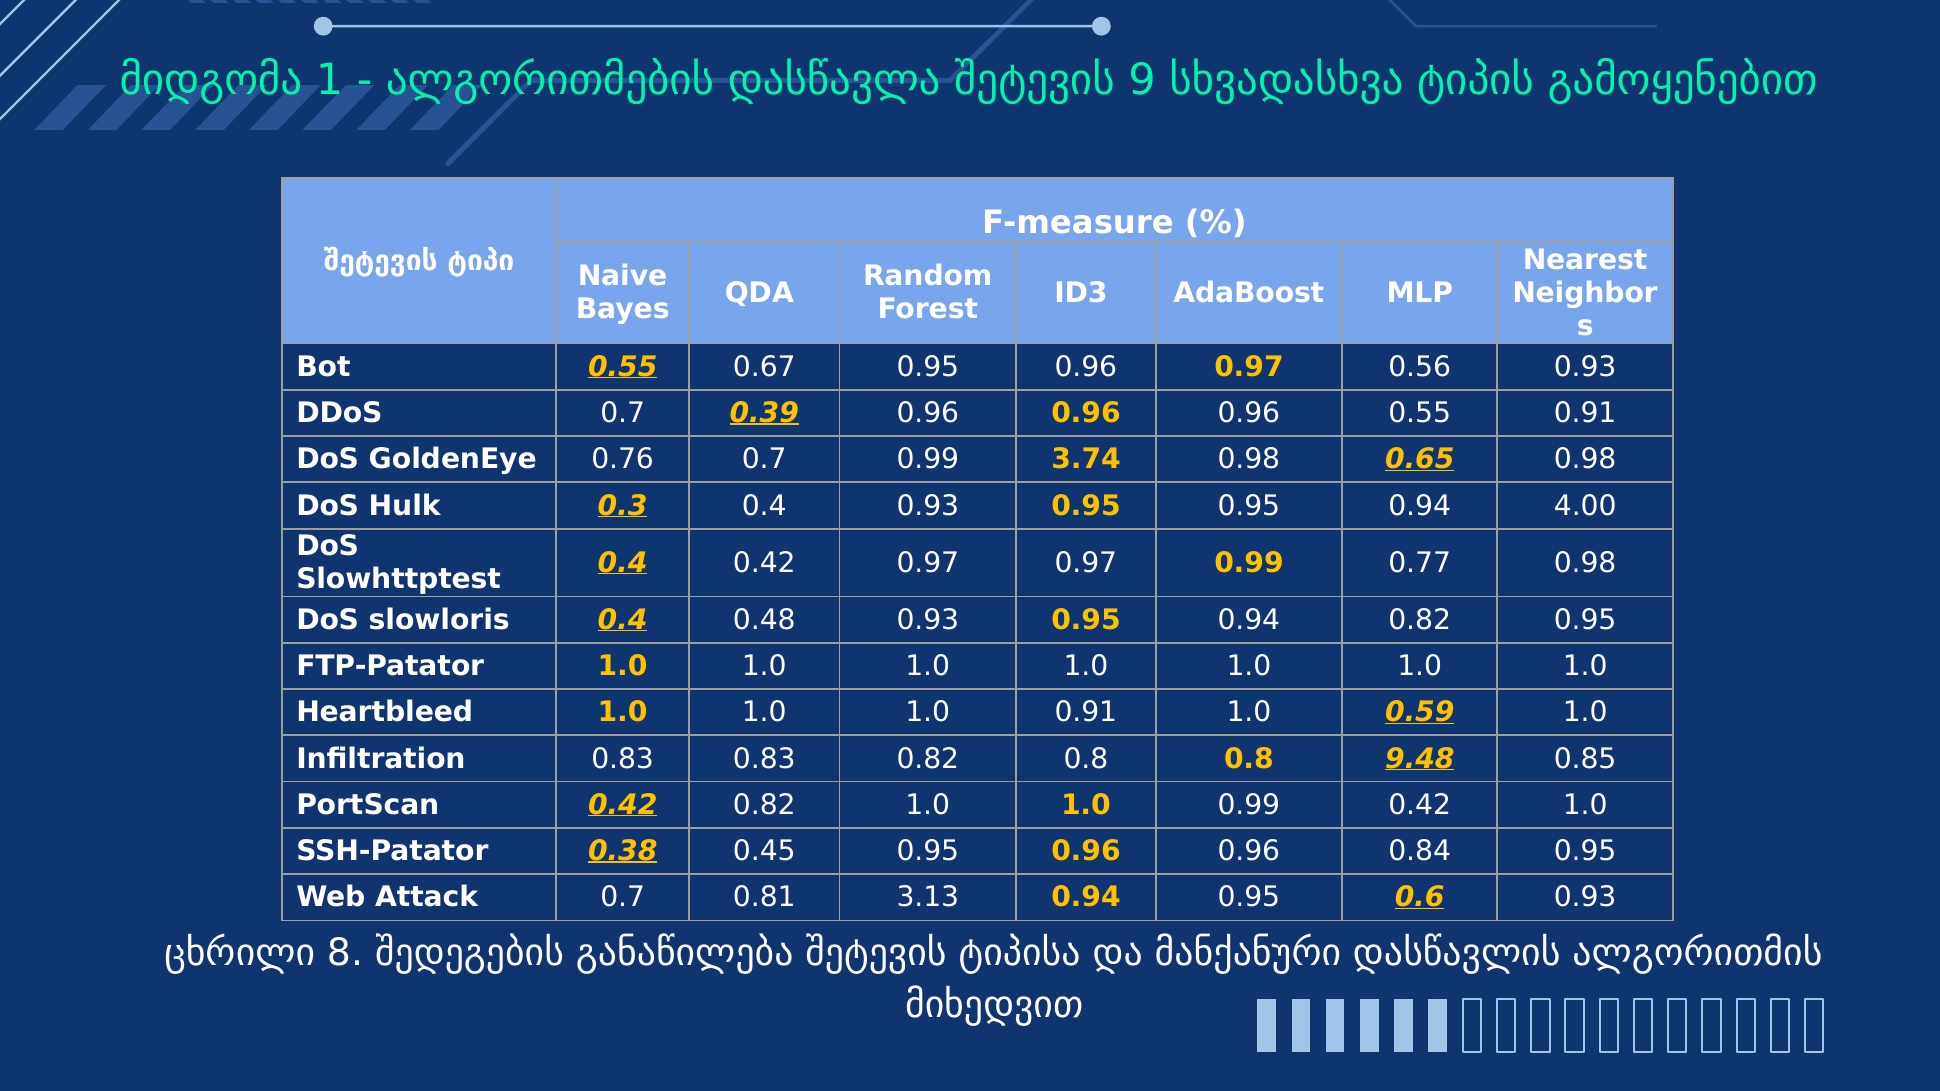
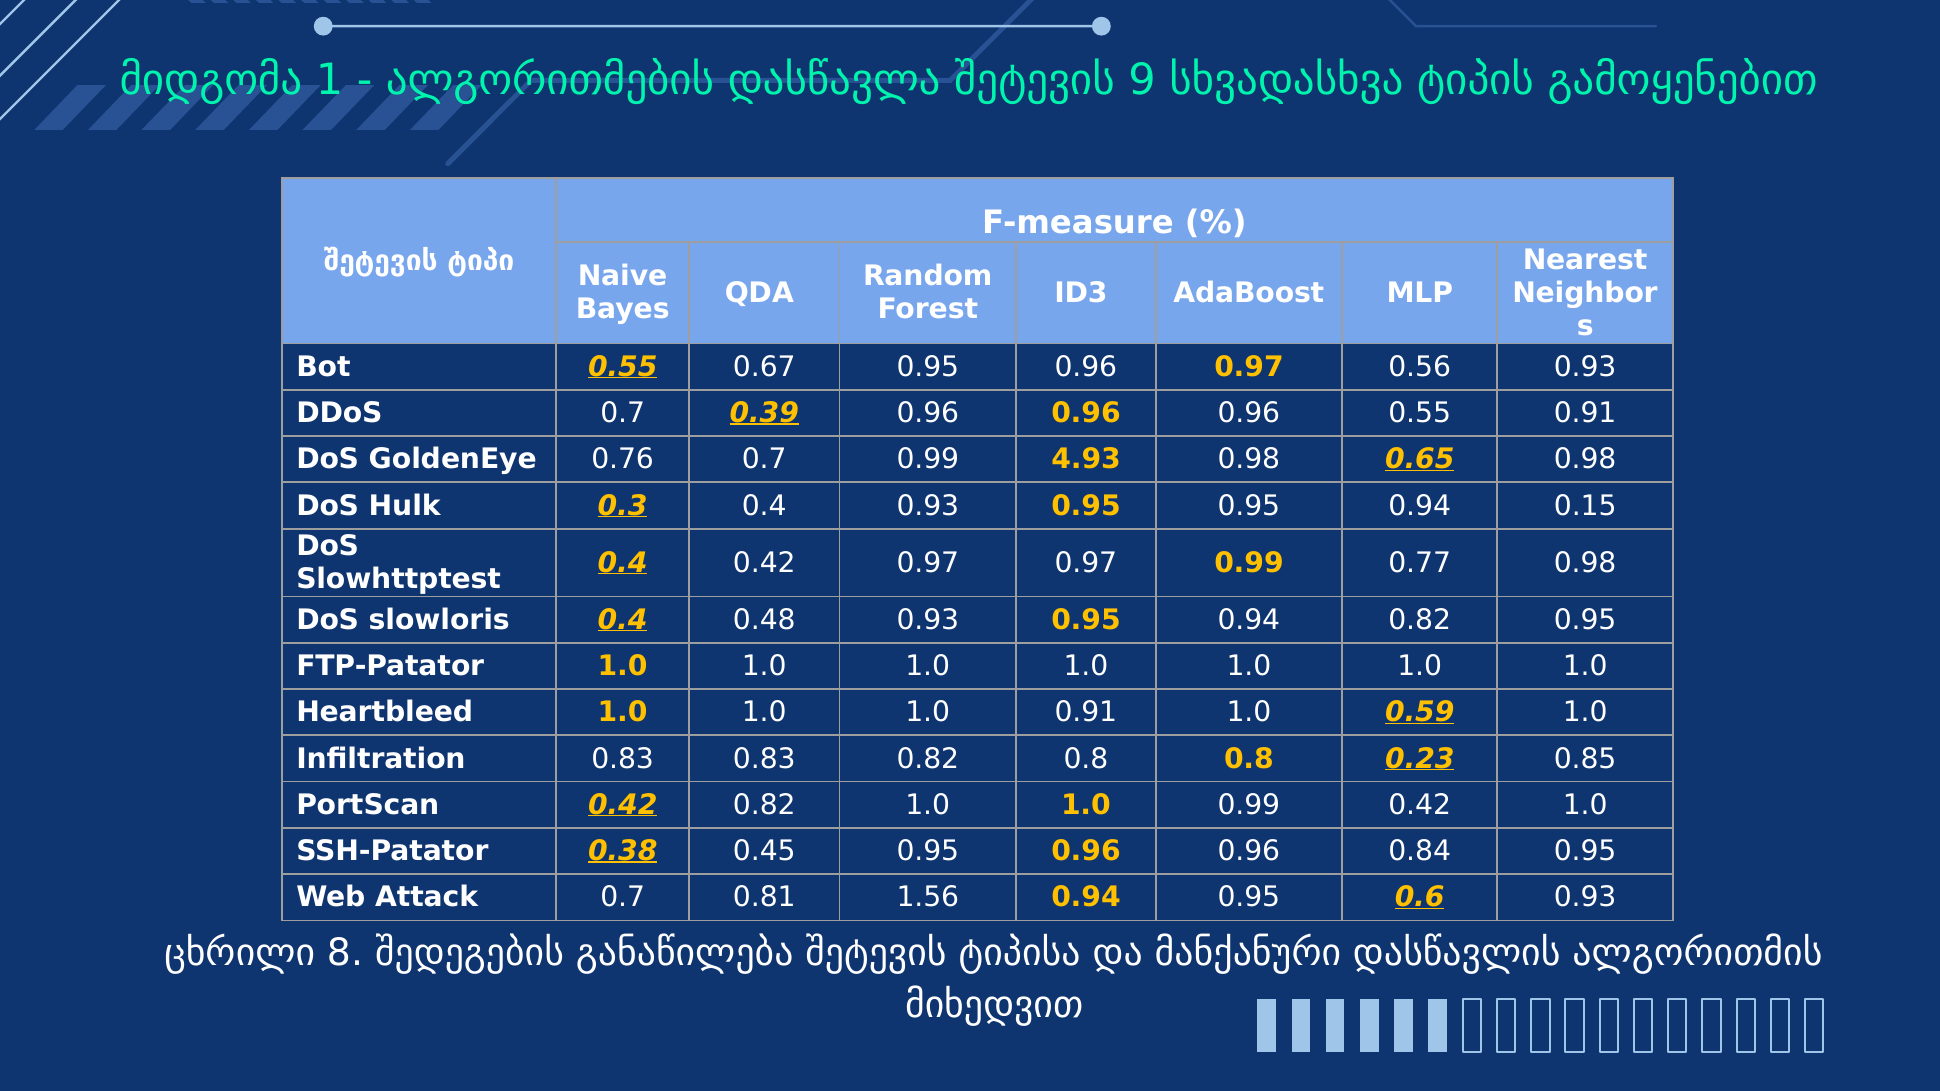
3.74: 3.74 -> 4.93 (1086, 460)
4.00: 4.00 -> 0.15 (1585, 506)
9.48: 9.48 -> 0.23 (1420, 759)
3.13: 3.13 -> 1.56 (928, 898)
